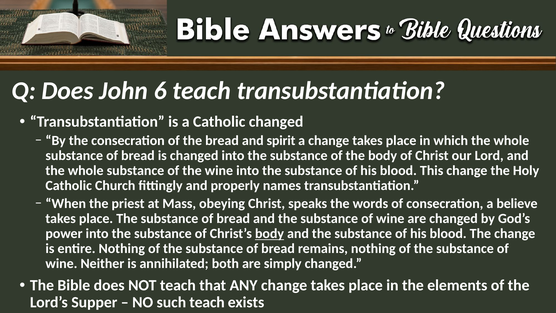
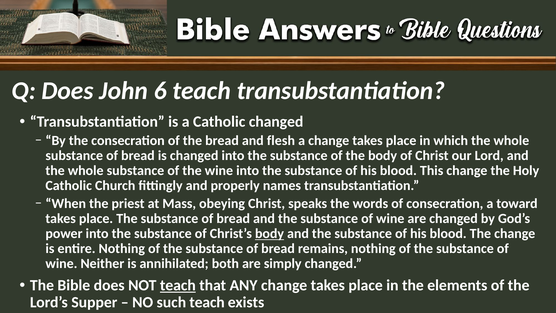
spirit: spirit -> flesh (281, 141)
believe: believe -> toward (517, 203)
teach underline: none -> present (178, 285)
